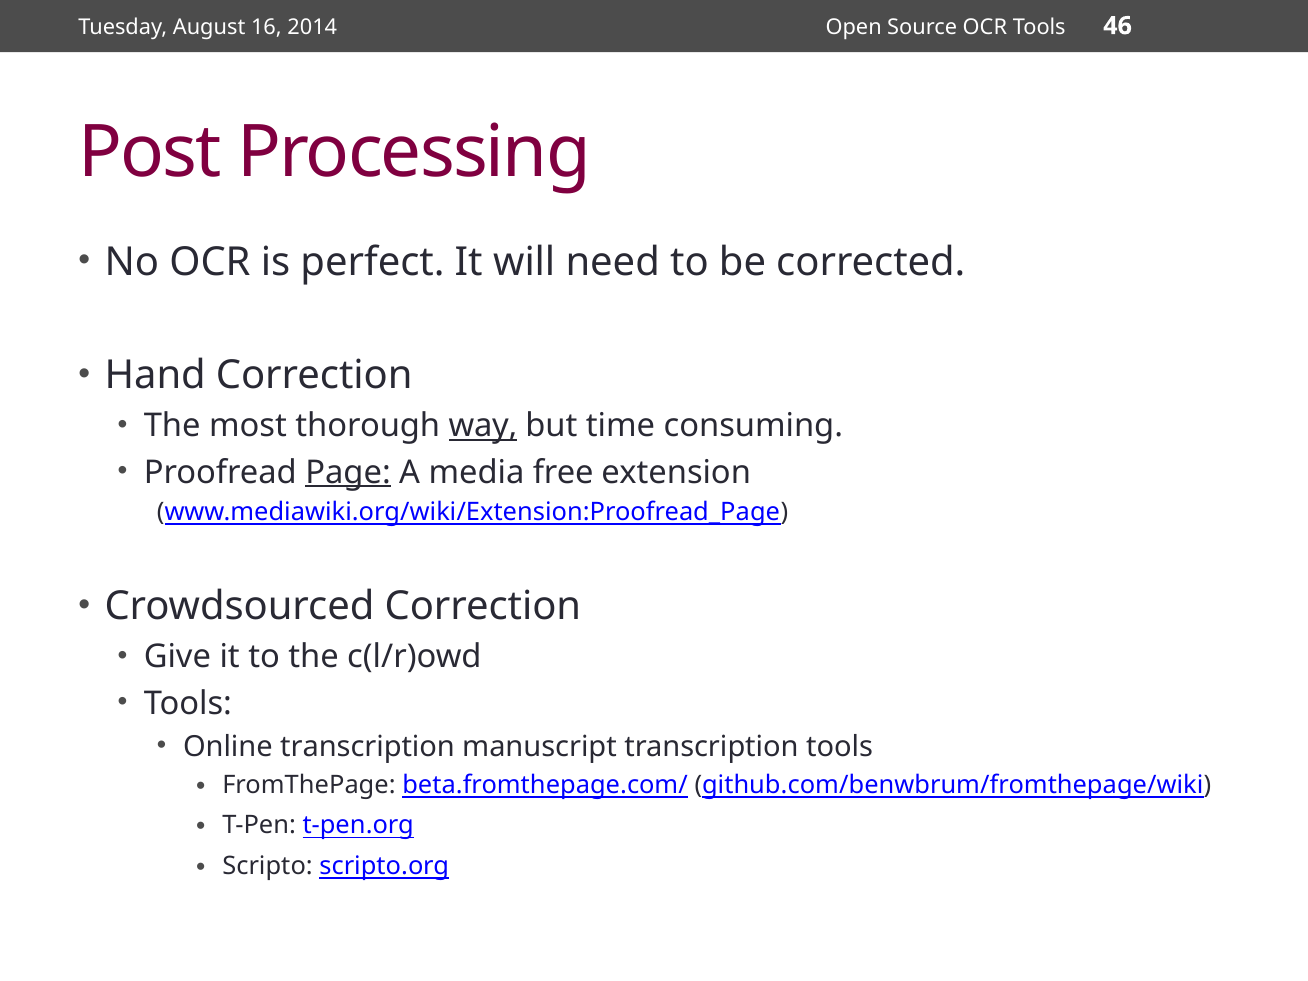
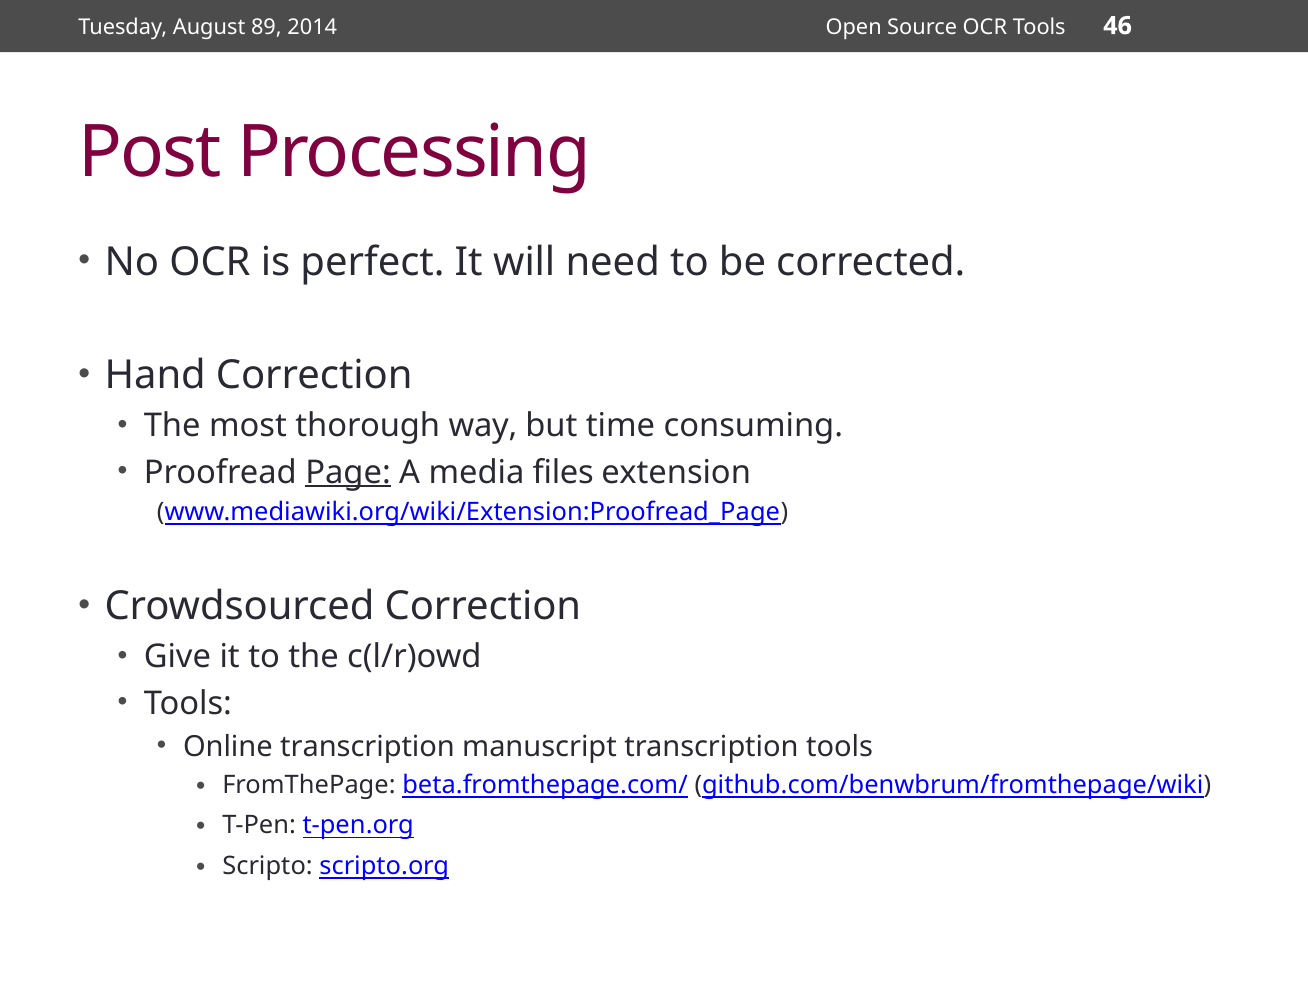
16: 16 -> 89 (266, 28)
way underline: present -> none (483, 426)
free: free -> files (563, 472)
